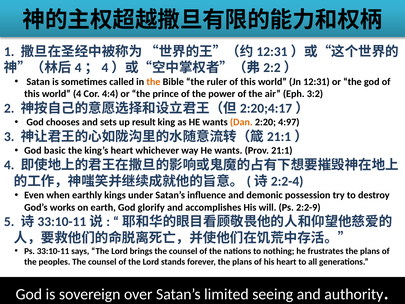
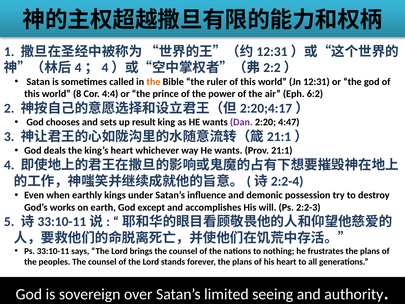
world 4: 4 -> 8 (77, 94)
3:2: 3:2 -> 6:2 (315, 94)
Dan colour: orange -> purple (241, 122)
4:97: 4:97 -> 4:47 (289, 122)
basic: basic -> deals (55, 151)
glorify: glorify -> except (151, 207)
2:2-9: 2:2-9 -> 2:2-3 (308, 207)
